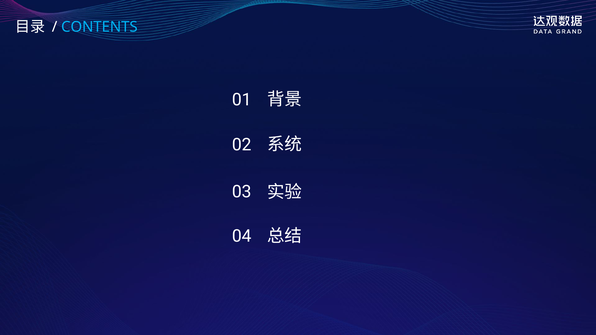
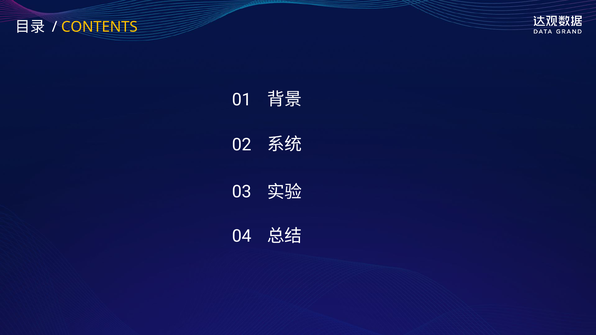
CONTENTS colour: light blue -> yellow (99, 27)
